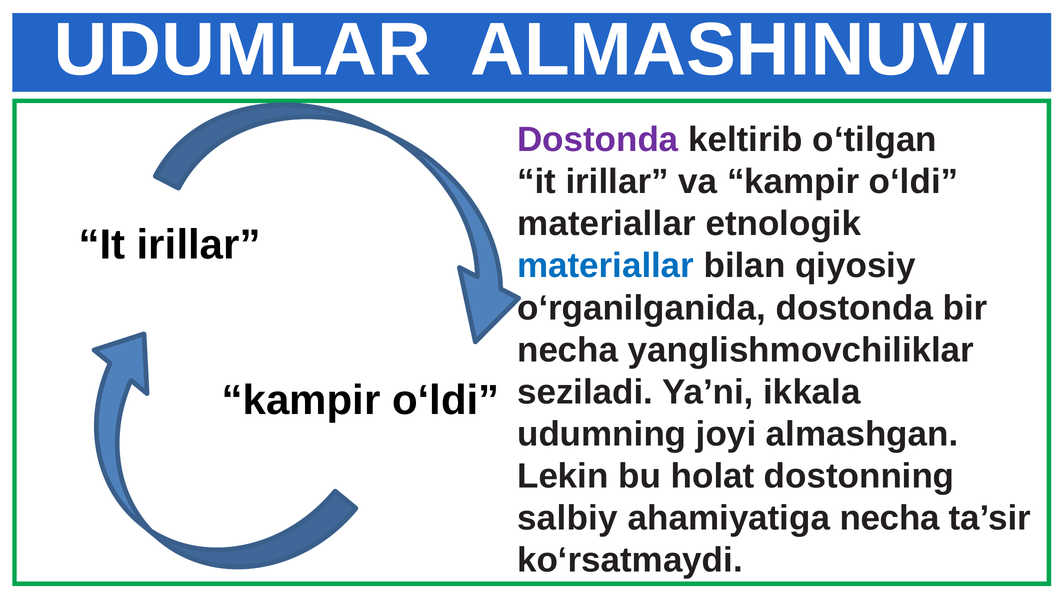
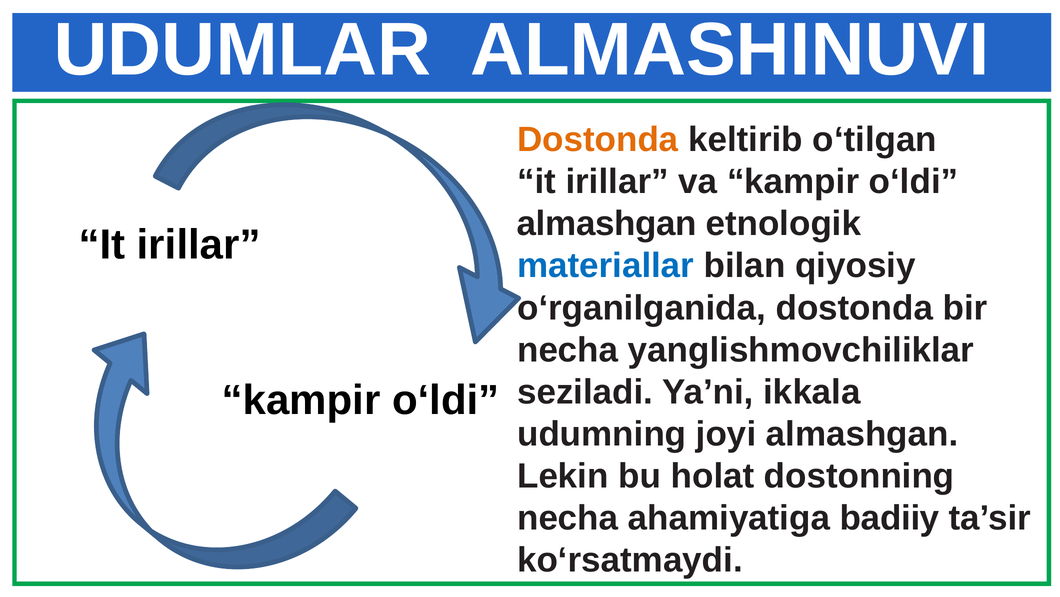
Dostonda colour: purple -> orange (598, 140)
materiallar: materiallar -> almashgan (607, 224)
salbiy: salbiy -> necha (568, 518)
ahamiyatiga necha: necha -> badiiy (890, 518)
